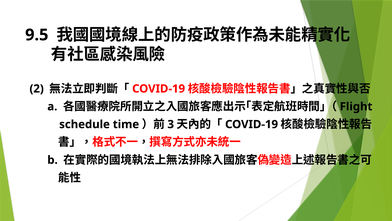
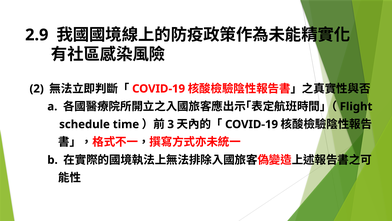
9.5: 9.5 -> 2.9 (37, 35)
